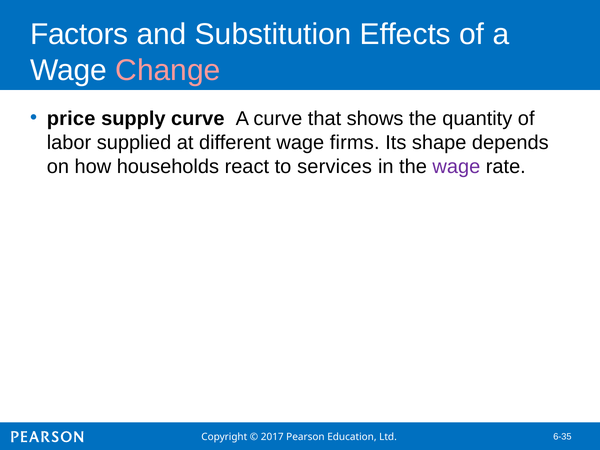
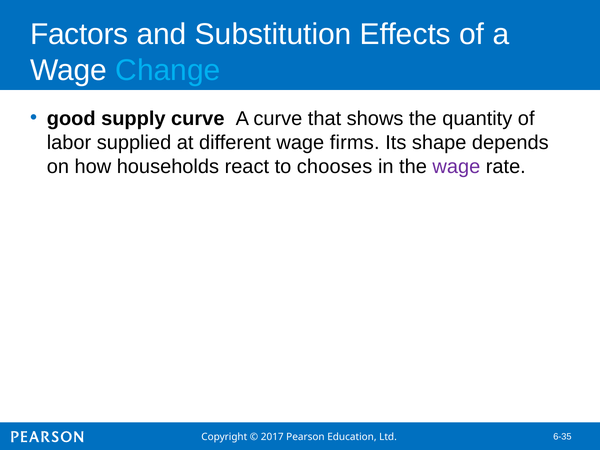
Change colour: pink -> light blue (168, 70)
price: price -> good (71, 118)
services: services -> chooses (335, 166)
